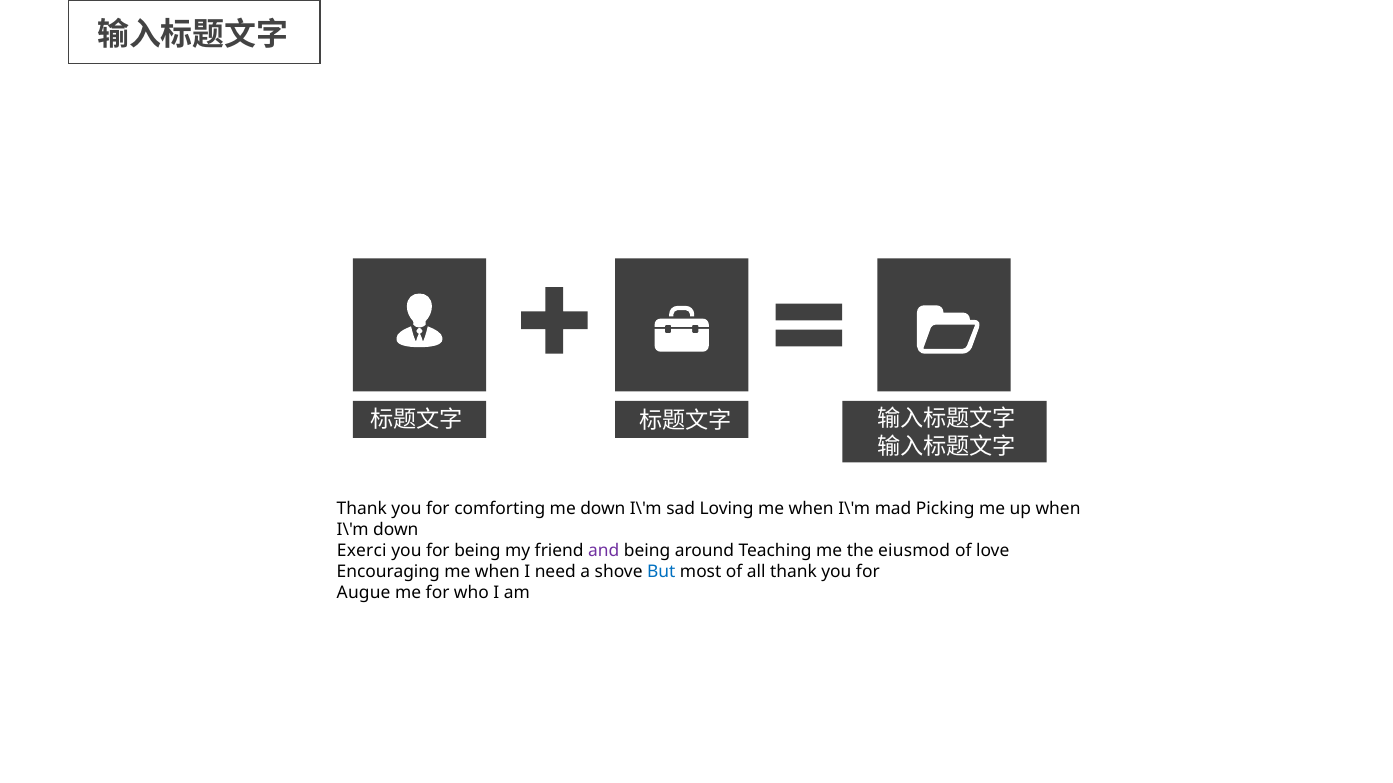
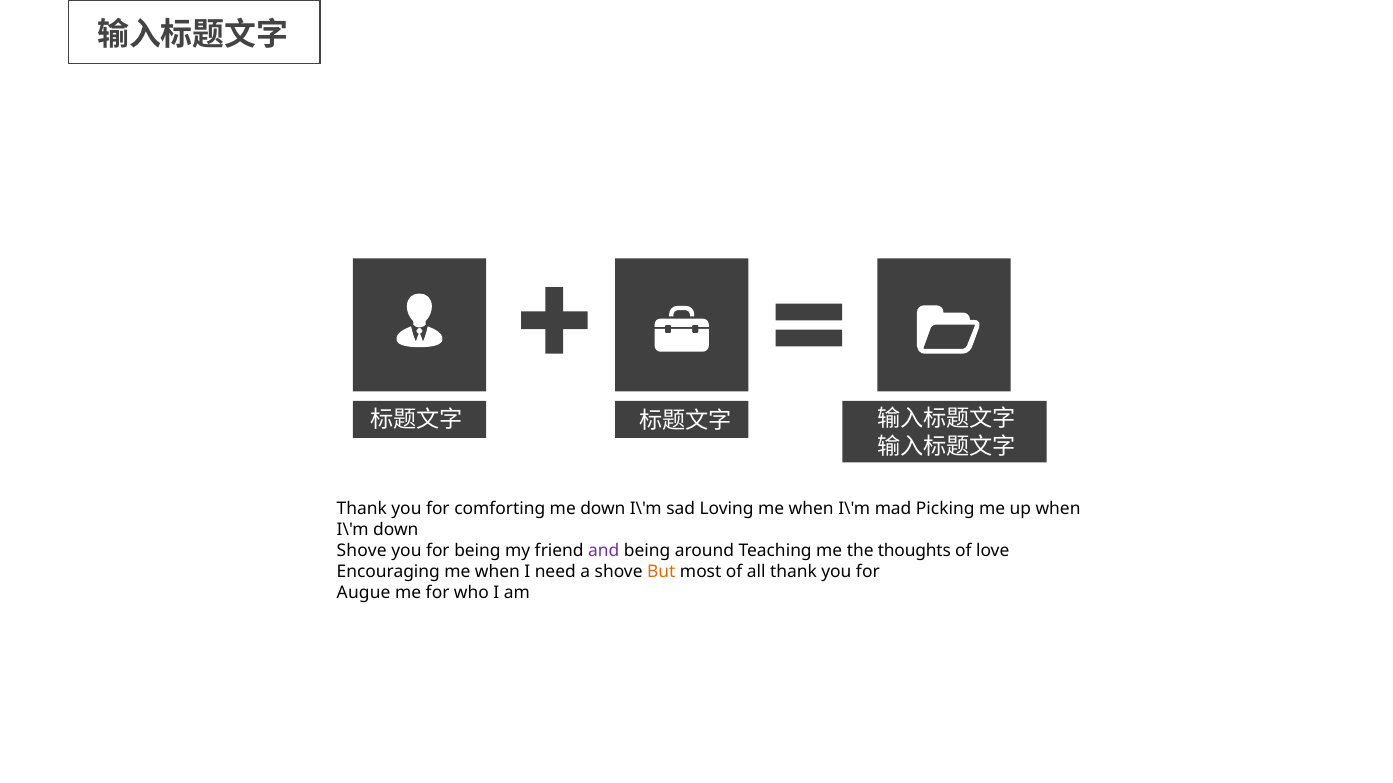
Exerci: Exerci -> Shove (362, 551)
eiusmod: eiusmod -> thoughts (914, 551)
But colour: blue -> orange (661, 572)
